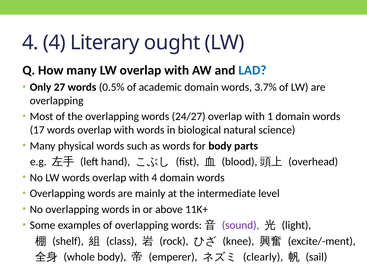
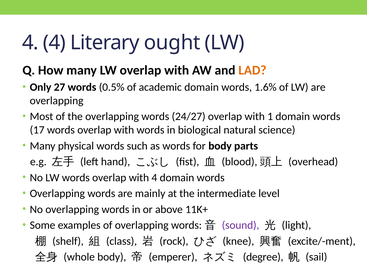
LAD colour: blue -> orange (252, 70)
3.7%: 3.7% -> 1.6% (266, 87)
clearly: clearly -> degree (263, 257)
